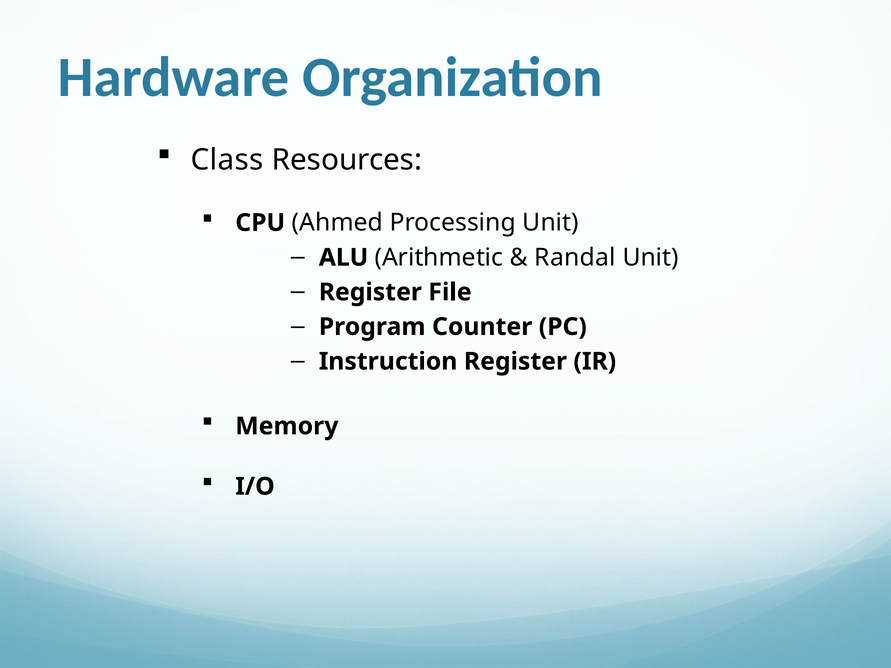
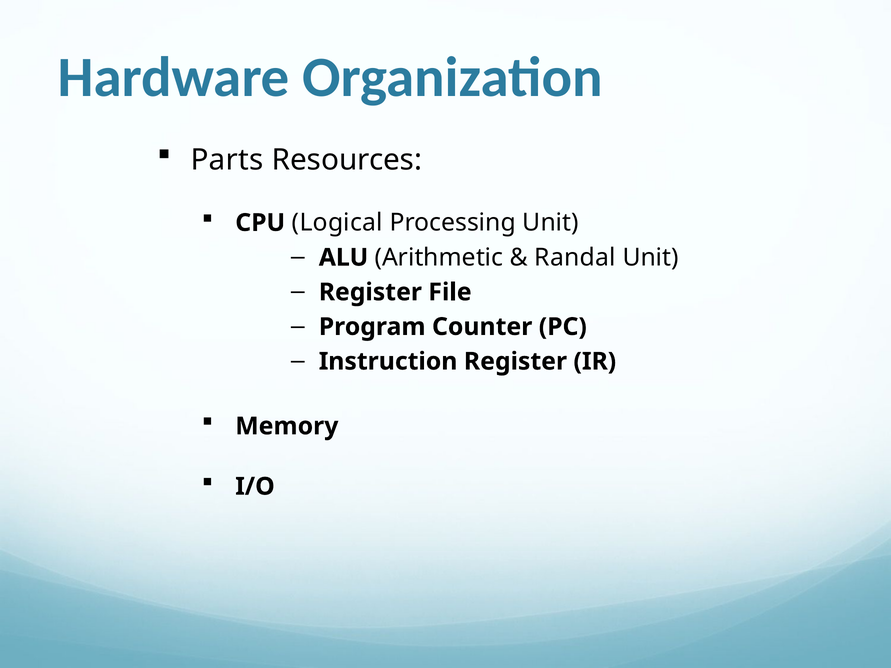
Class: Class -> Parts (227, 160)
Ahmed: Ahmed -> Logical (337, 223)
